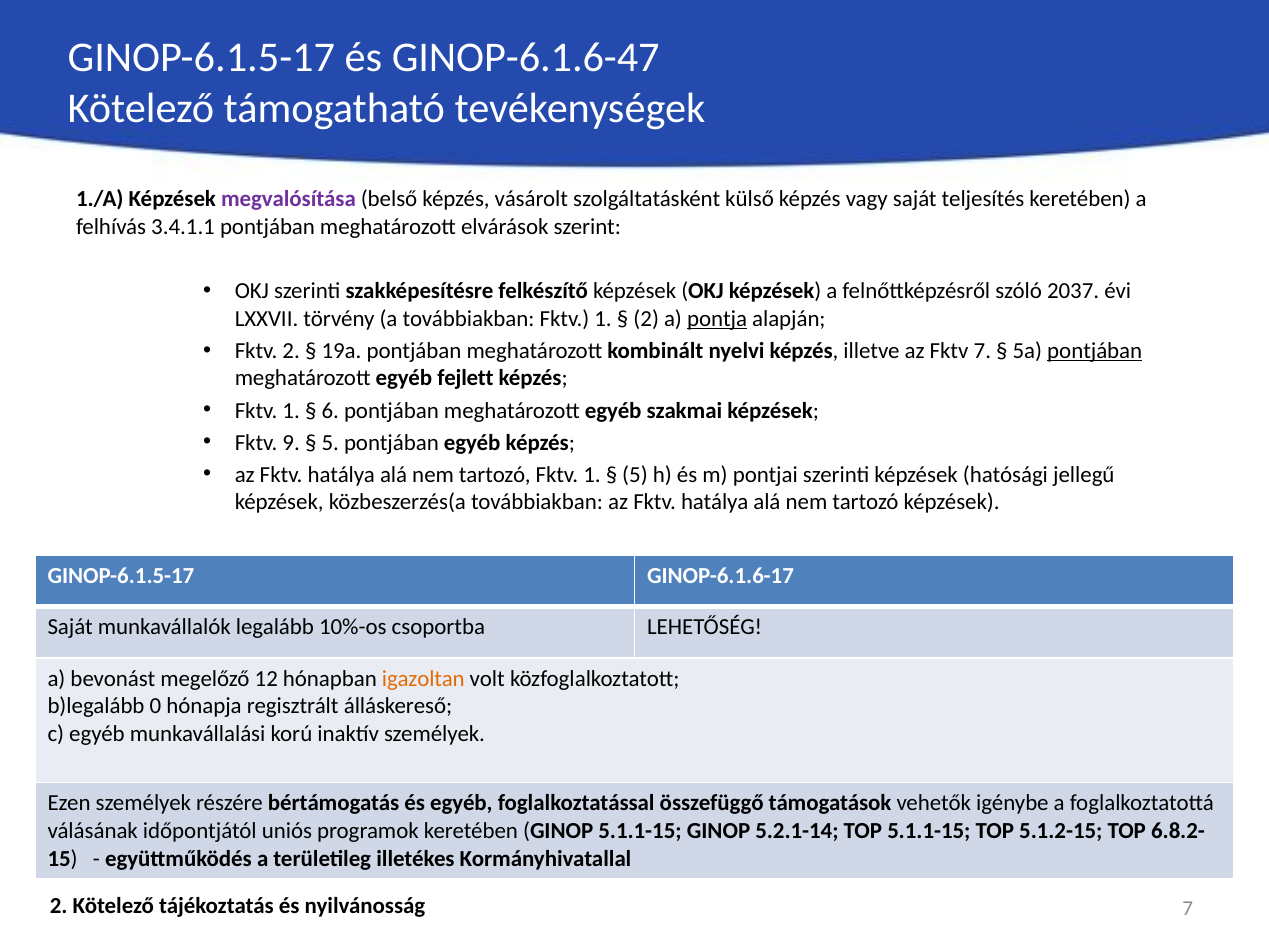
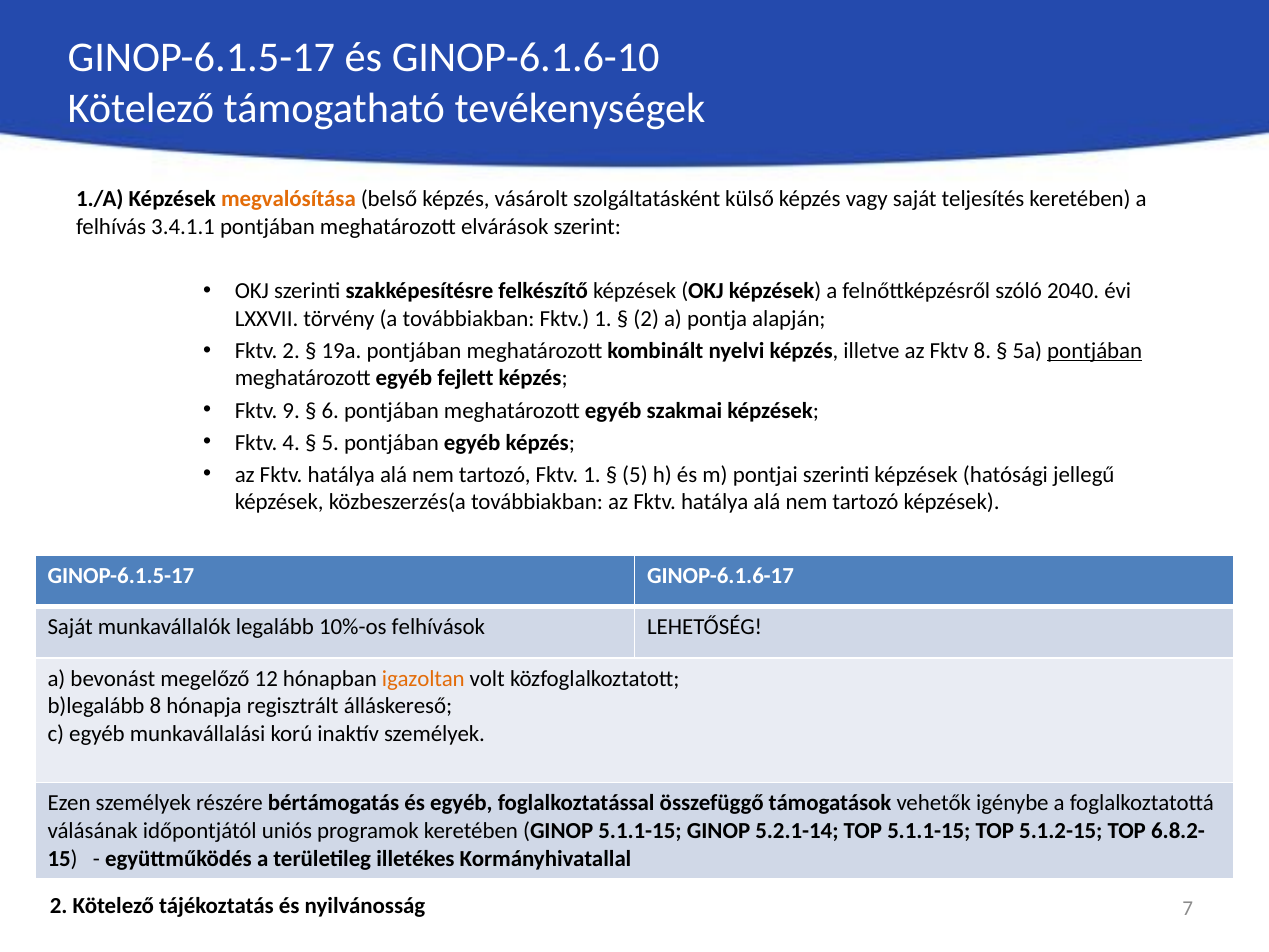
GINOP-6.1.6-47: GINOP-6.1.6-47 -> GINOP-6.1.6-10 (526, 58)
megvalósítása colour: purple -> orange (288, 199)
2037: 2037 -> 2040 (1073, 291)
pontja underline: present -> none (717, 319)
Fktv 7: 7 -> 8 (982, 351)
1: 1 -> 9 (291, 410)
9: 9 -> 4 (291, 442)
csoportba: csoportba -> felhívások (438, 627)
b)legalább 0: 0 -> 8 (155, 706)
